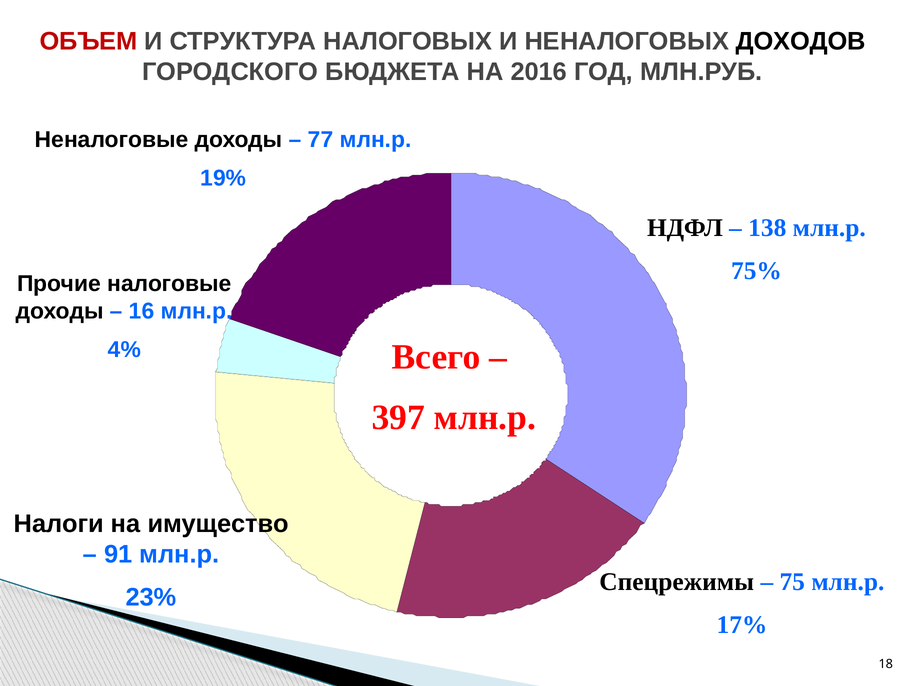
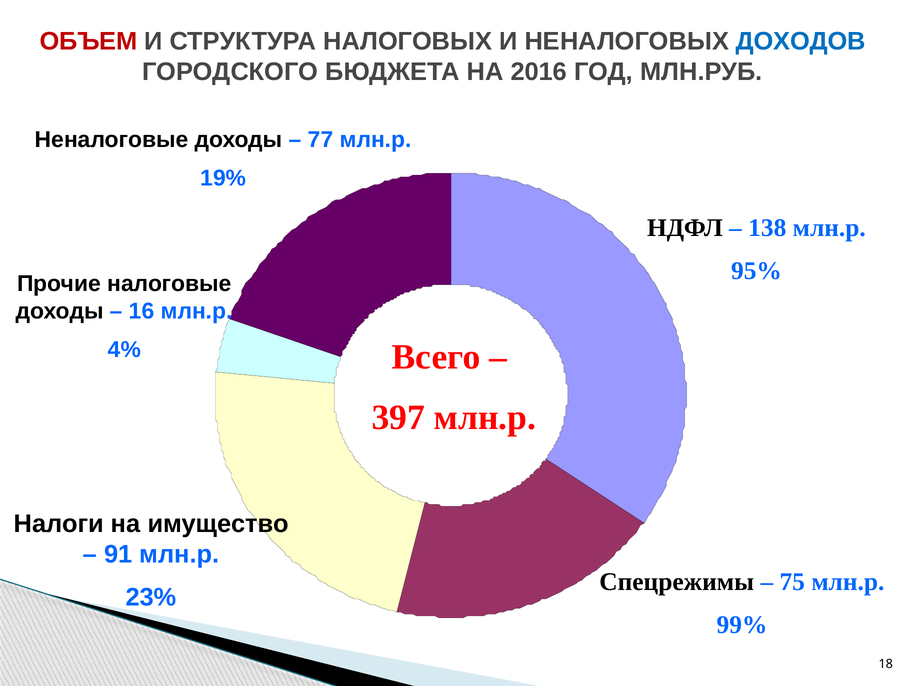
ДОХОДОВ colour: black -> blue (801, 41)
75%: 75% -> 95% (756, 271)
17%: 17% -> 99% (742, 625)
